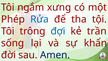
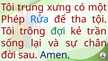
ngắm: ngắm -> trung (31, 7)
đợi colour: blue -> green (58, 31)
khẩn: khẩn -> chân (95, 43)
